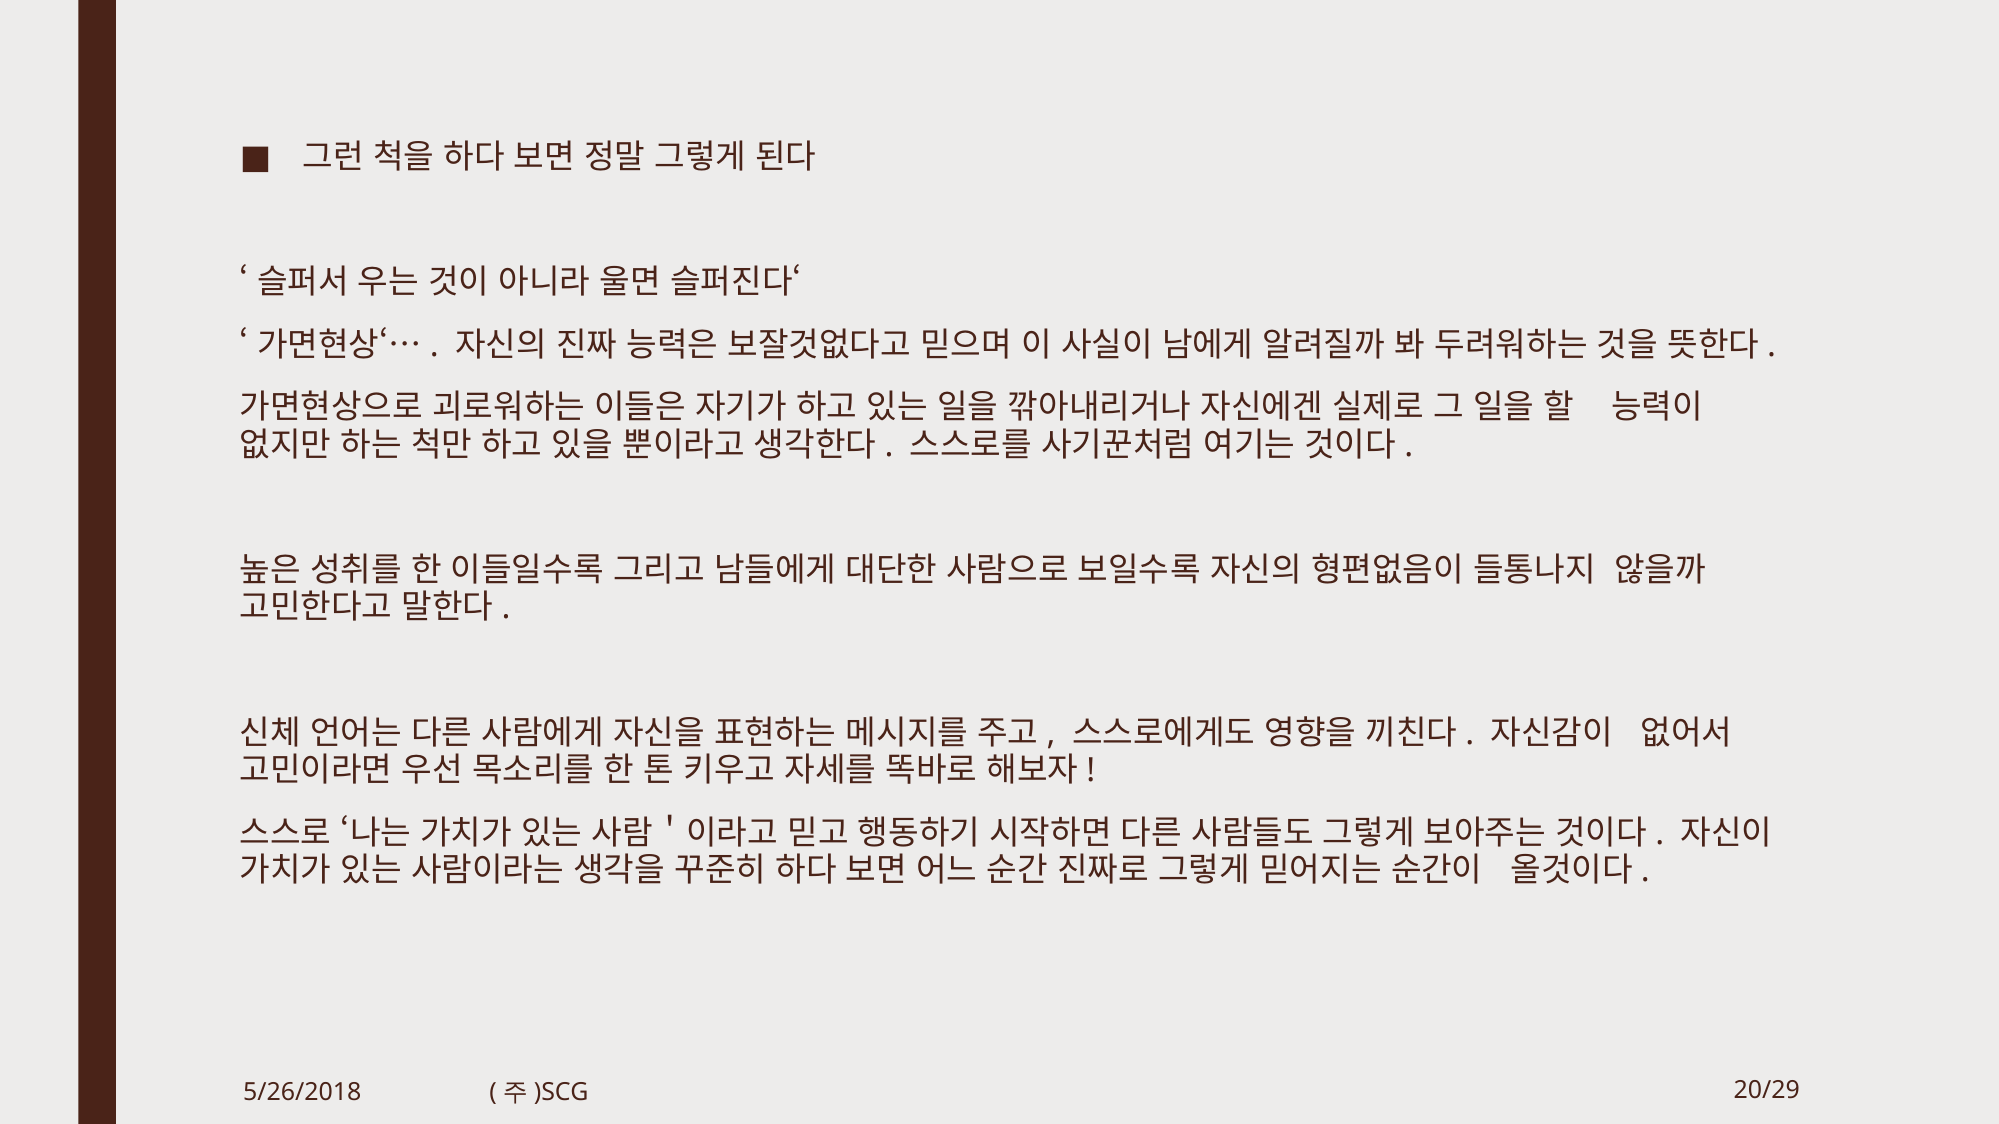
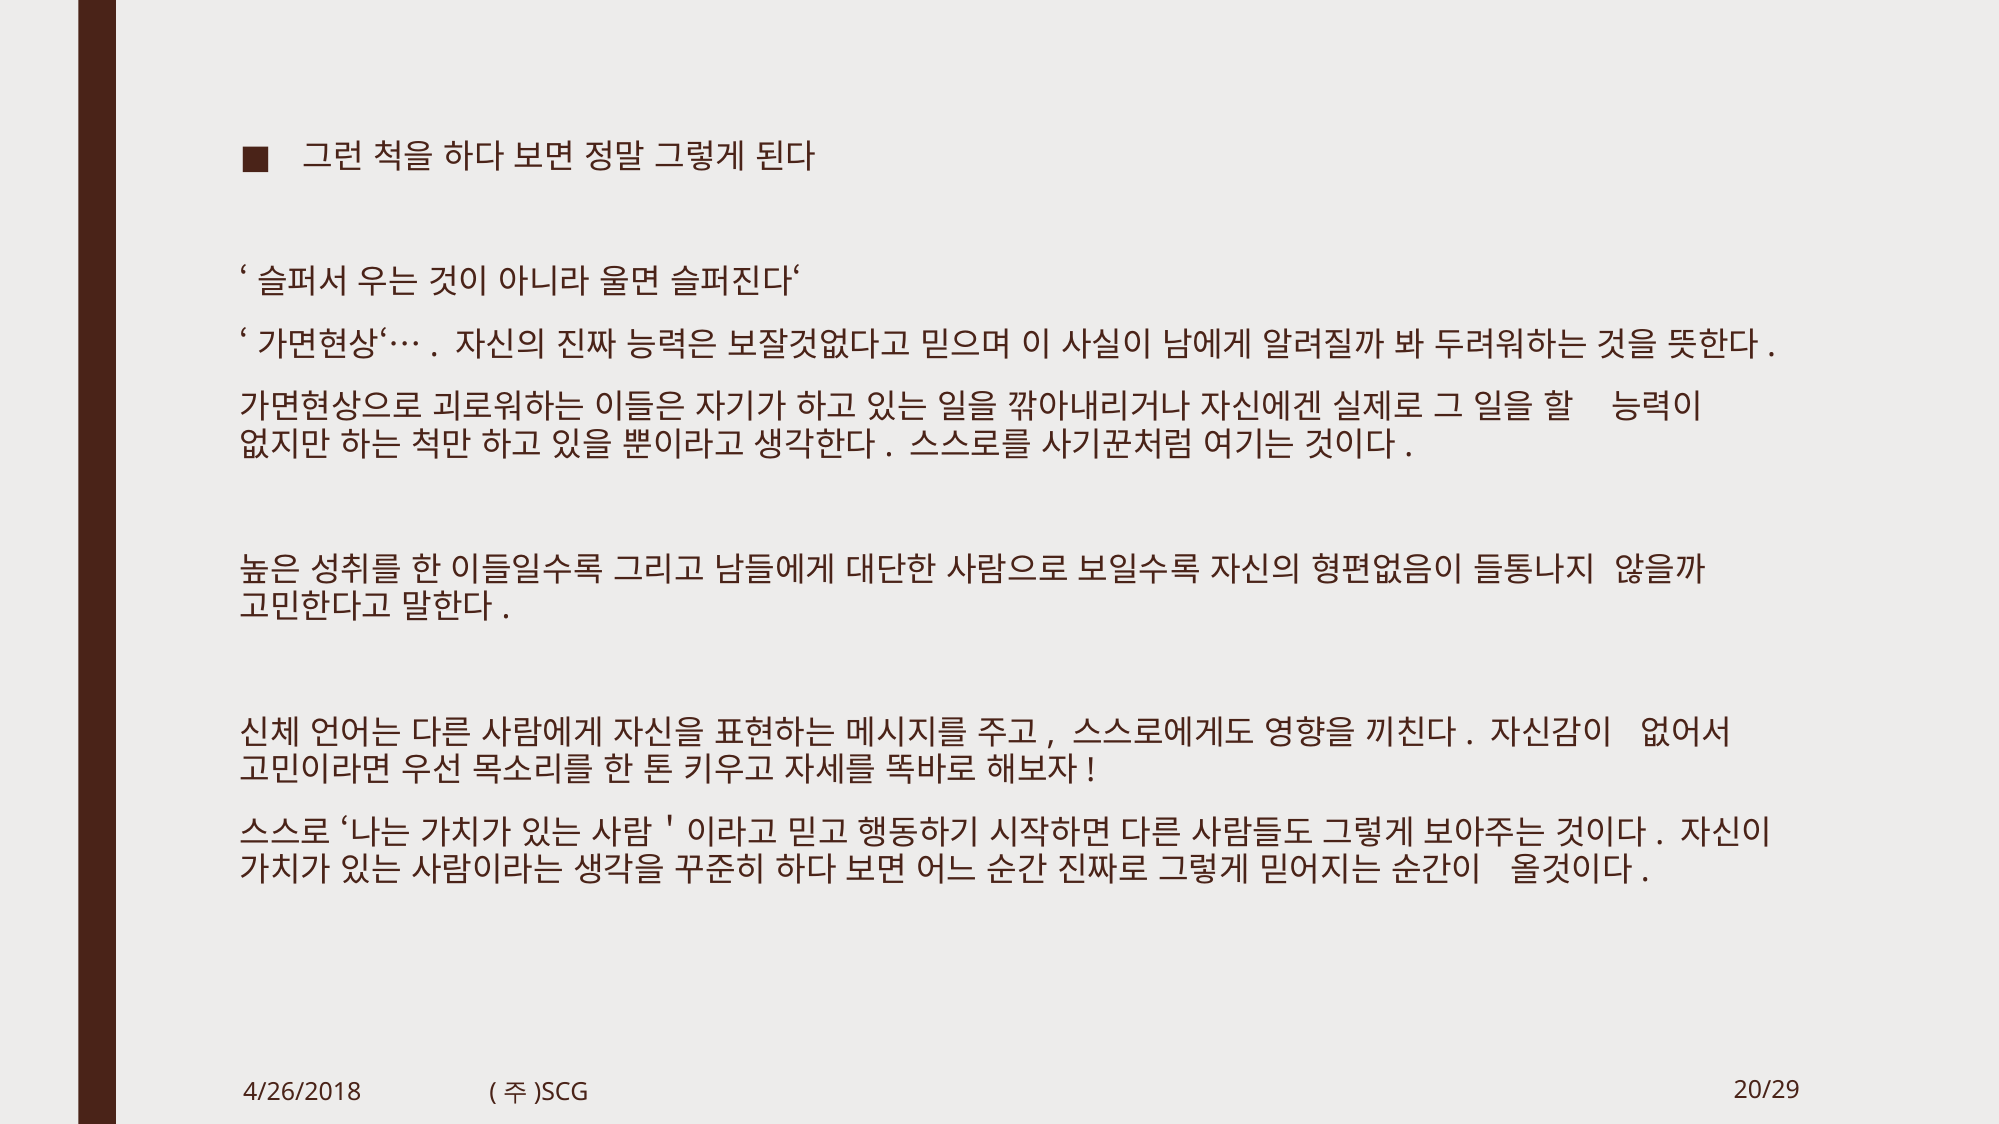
5/26/2018: 5/26/2018 -> 4/26/2018 (302, 1093)
